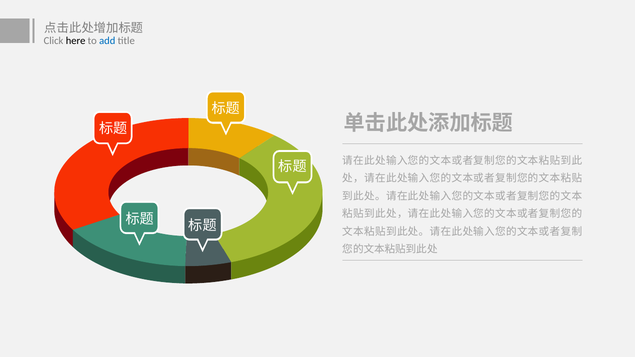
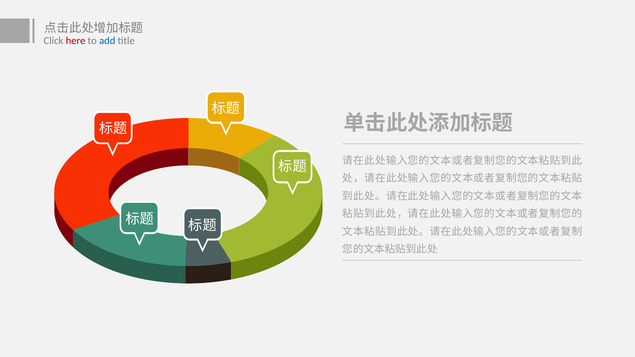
here colour: black -> red (76, 41)
